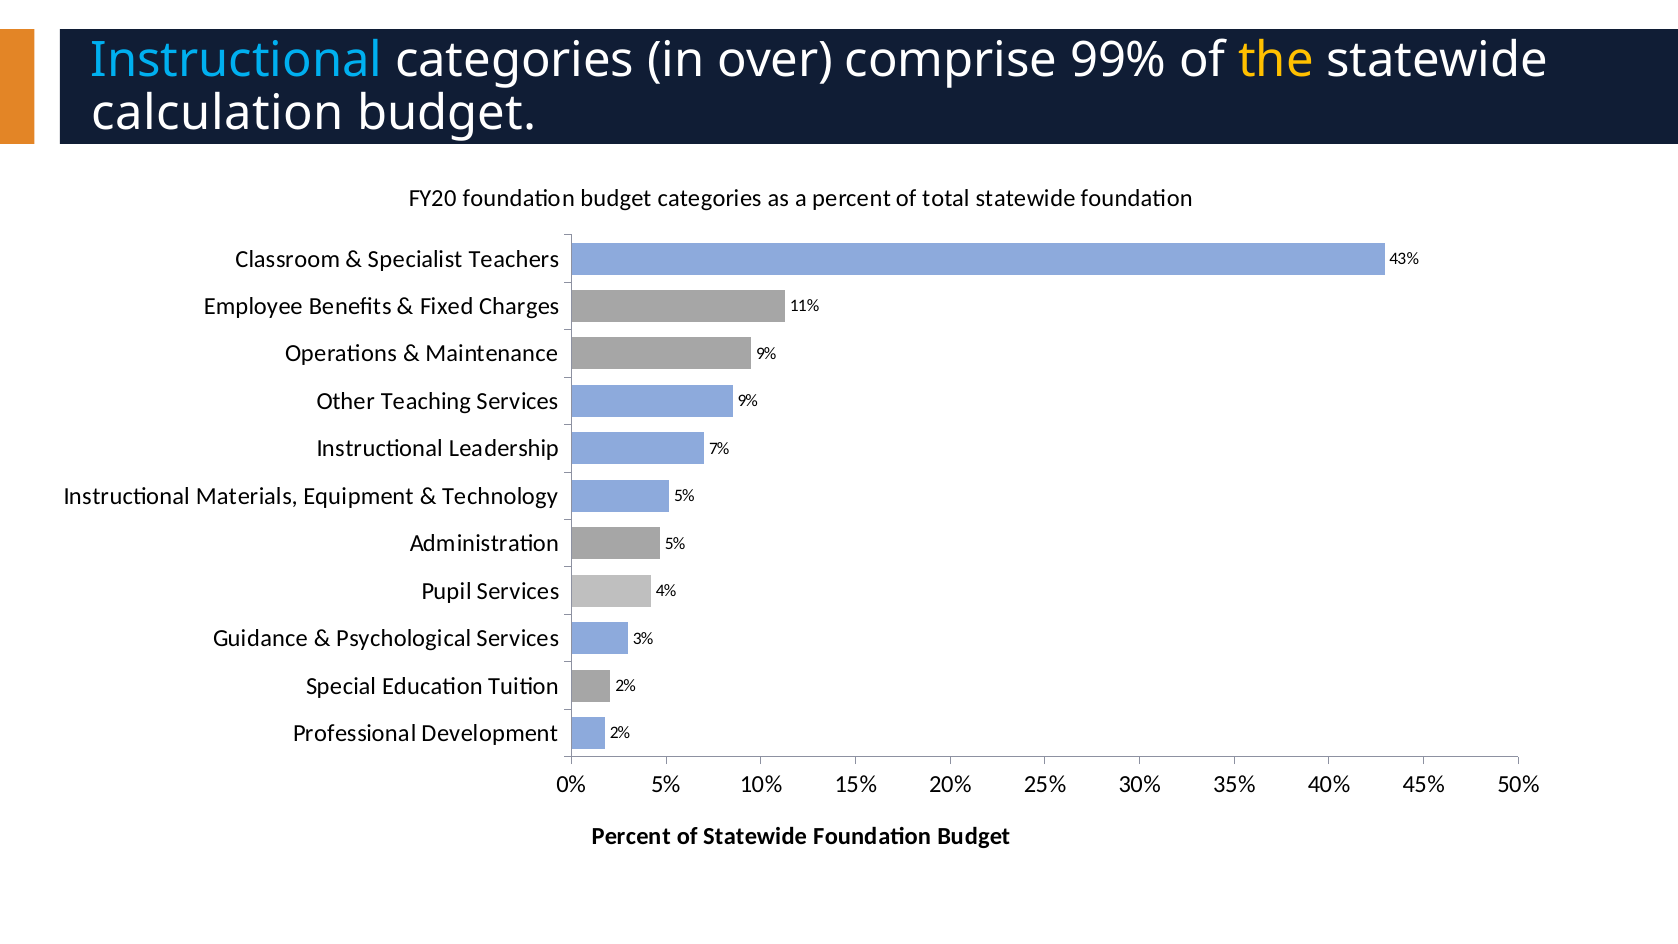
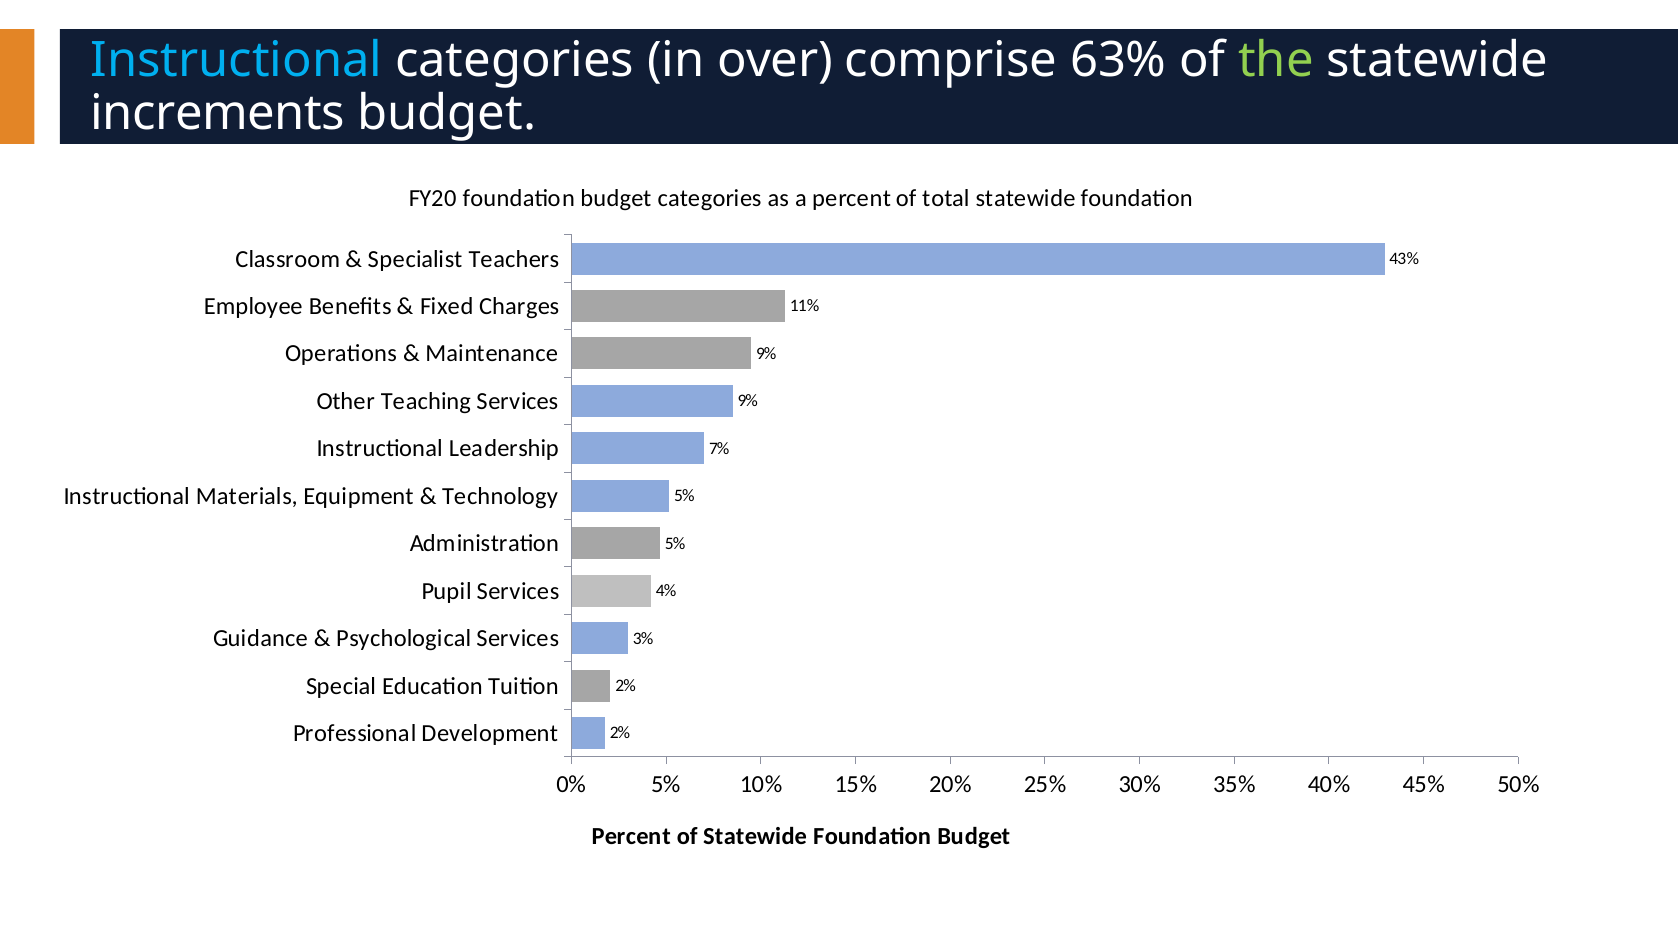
99%: 99% -> 63% (1118, 60)
the colour: yellow -> light green (1276, 60)
calculation: calculation -> increments (218, 113)
